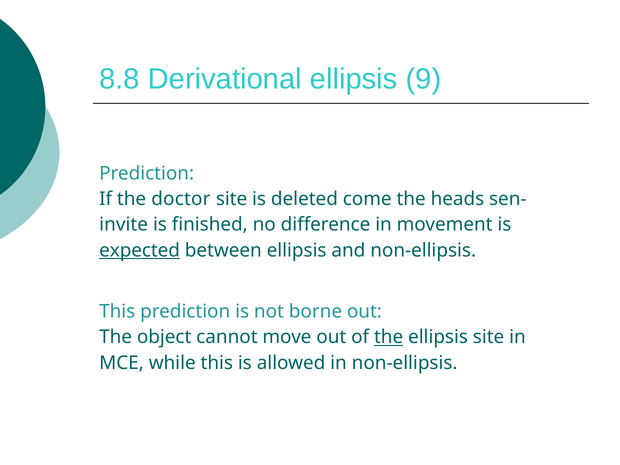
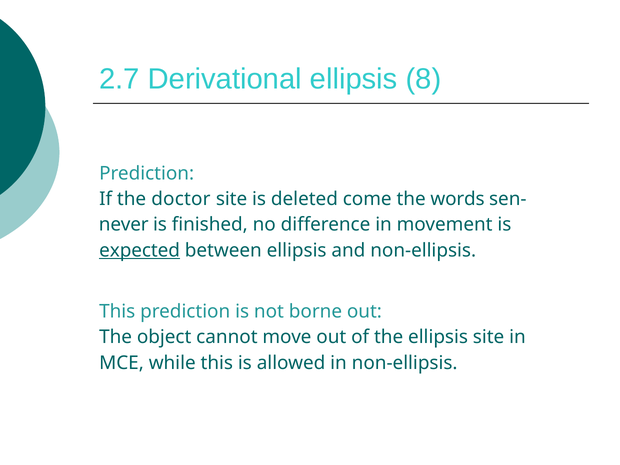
8.8: 8.8 -> 2.7 (119, 79)
9: 9 -> 8 (424, 79)
heads: heads -> words (458, 199)
invite: invite -> never (124, 225)
the underline: present -> none (389, 337)
